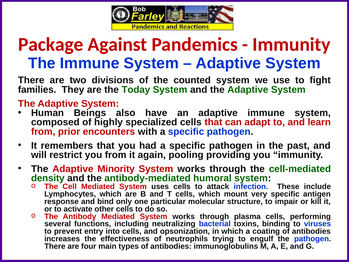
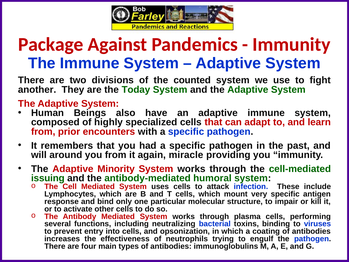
families: families -> another (37, 90)
restrict: restrict -> around (66, 155)
pooling: pooling -> miracle (186, 155)
density: density -> issuing (48, 178)
